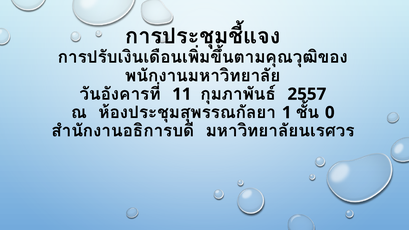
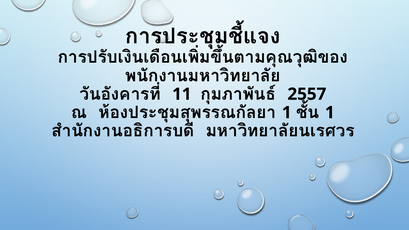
0: 0 -> 1 (330, 113)
